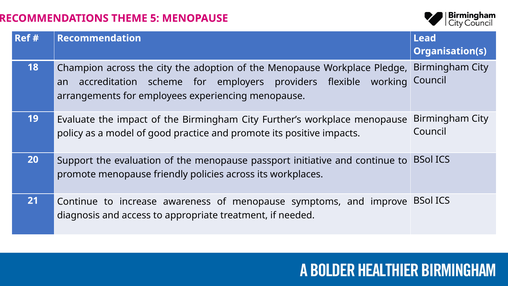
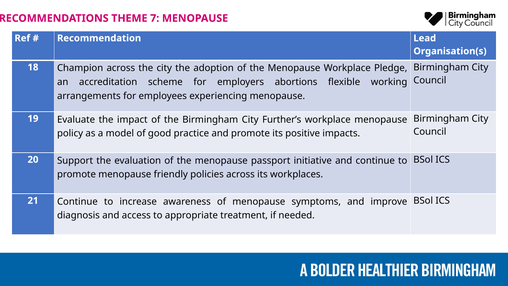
5: 5 -> 7 (155, 18)
providers: providers -> abortions (296, 82)
